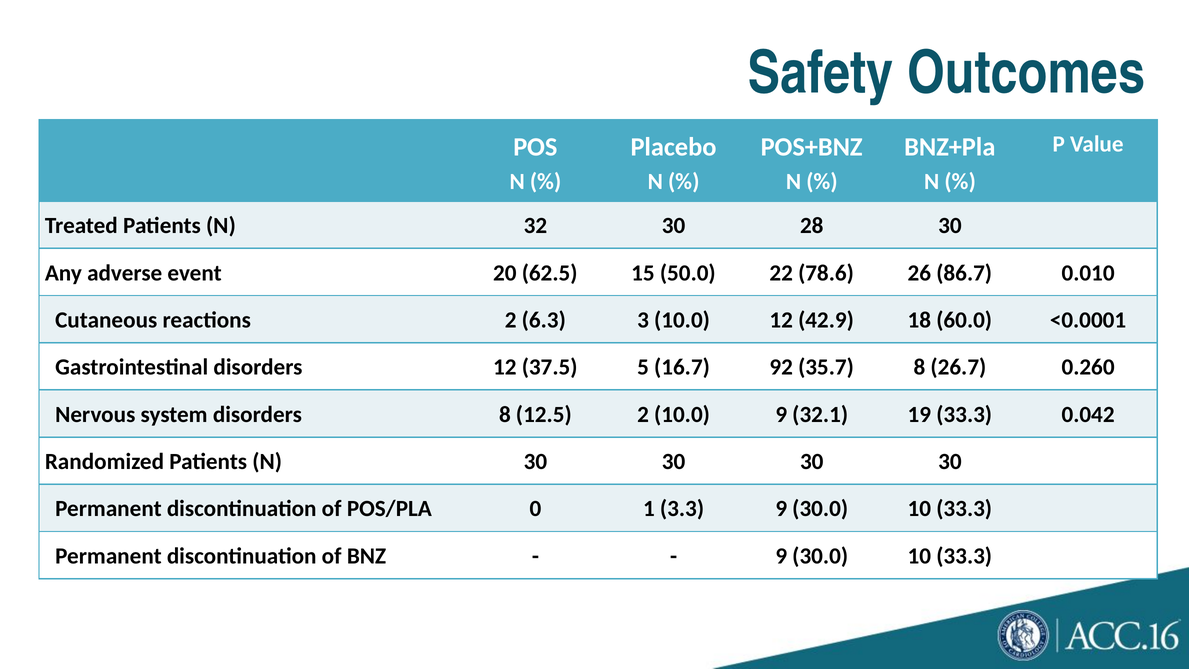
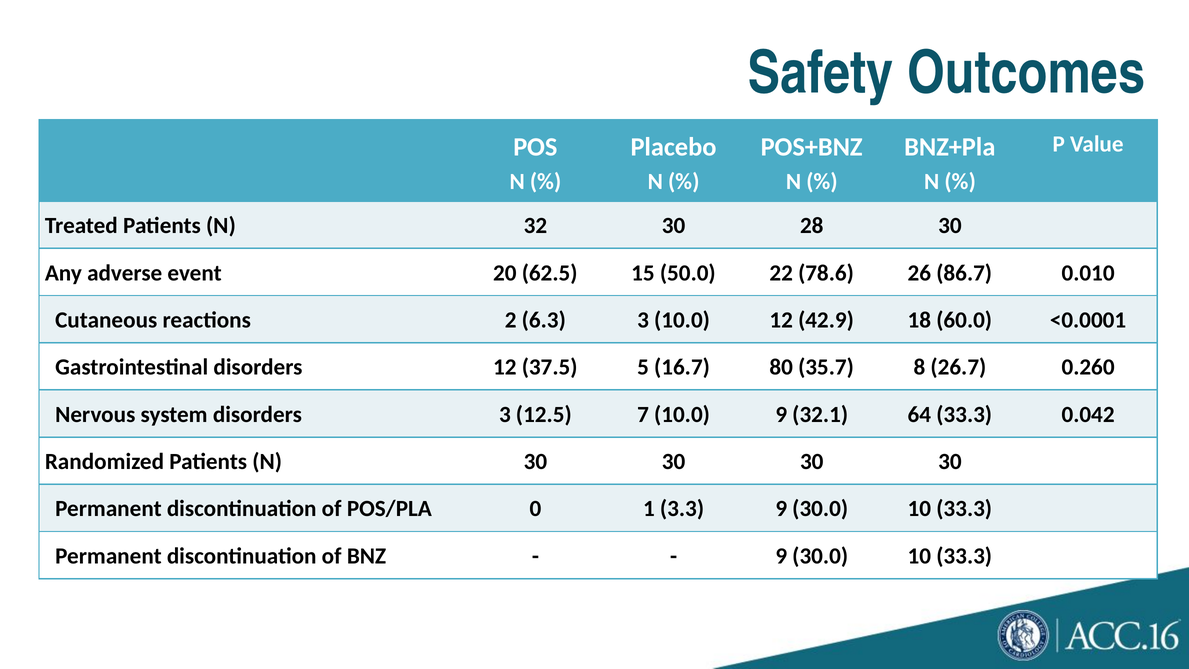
92: 92 -> 80 (781, 367)
disorders 8: 8 -> 3 (505, 414)
12.5 2: 2 -> 7 (643, 414)
19: 19 -> 64 (919, 414)
